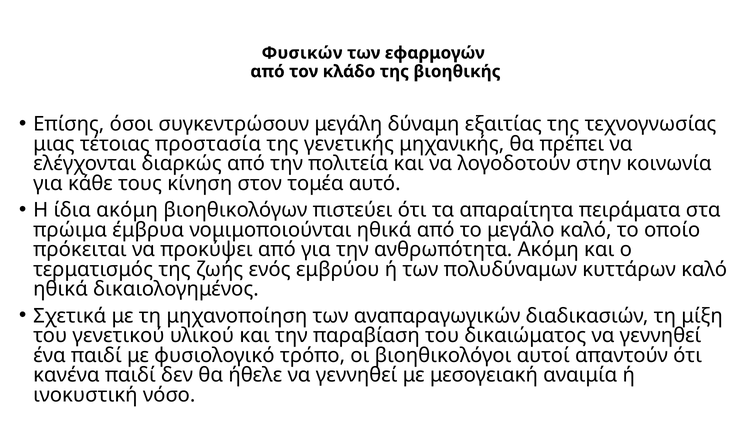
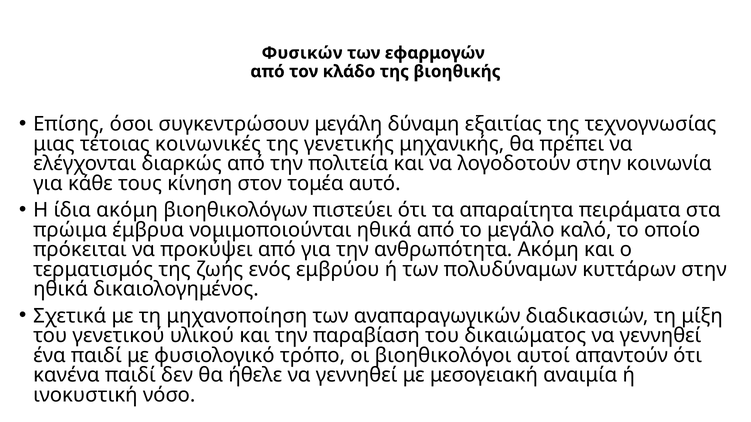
προστασία: προστασία -> κοινωνικές (208, 144)
κυττάρων καλό: καλό -> στην (704, 270)
